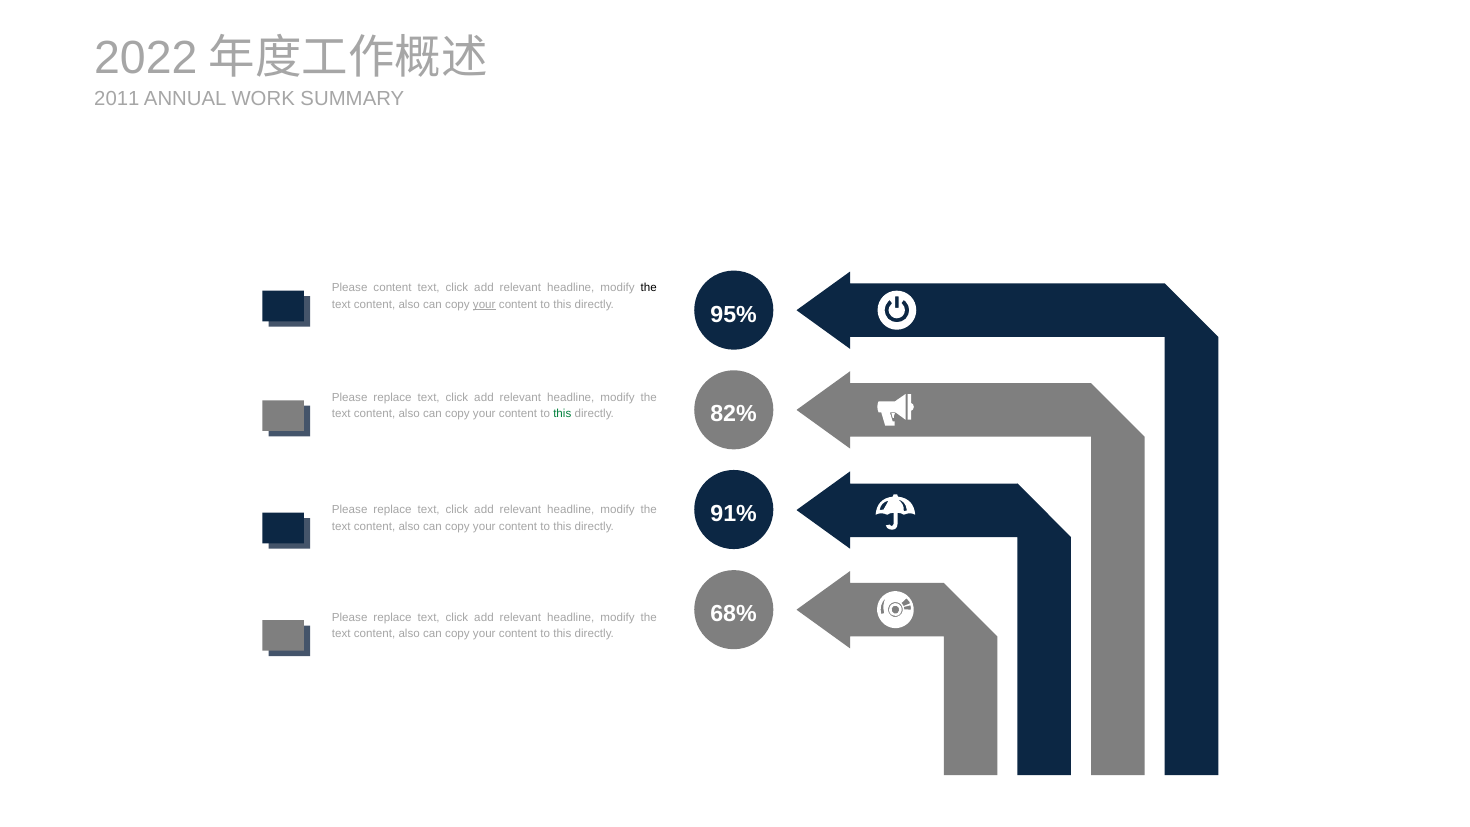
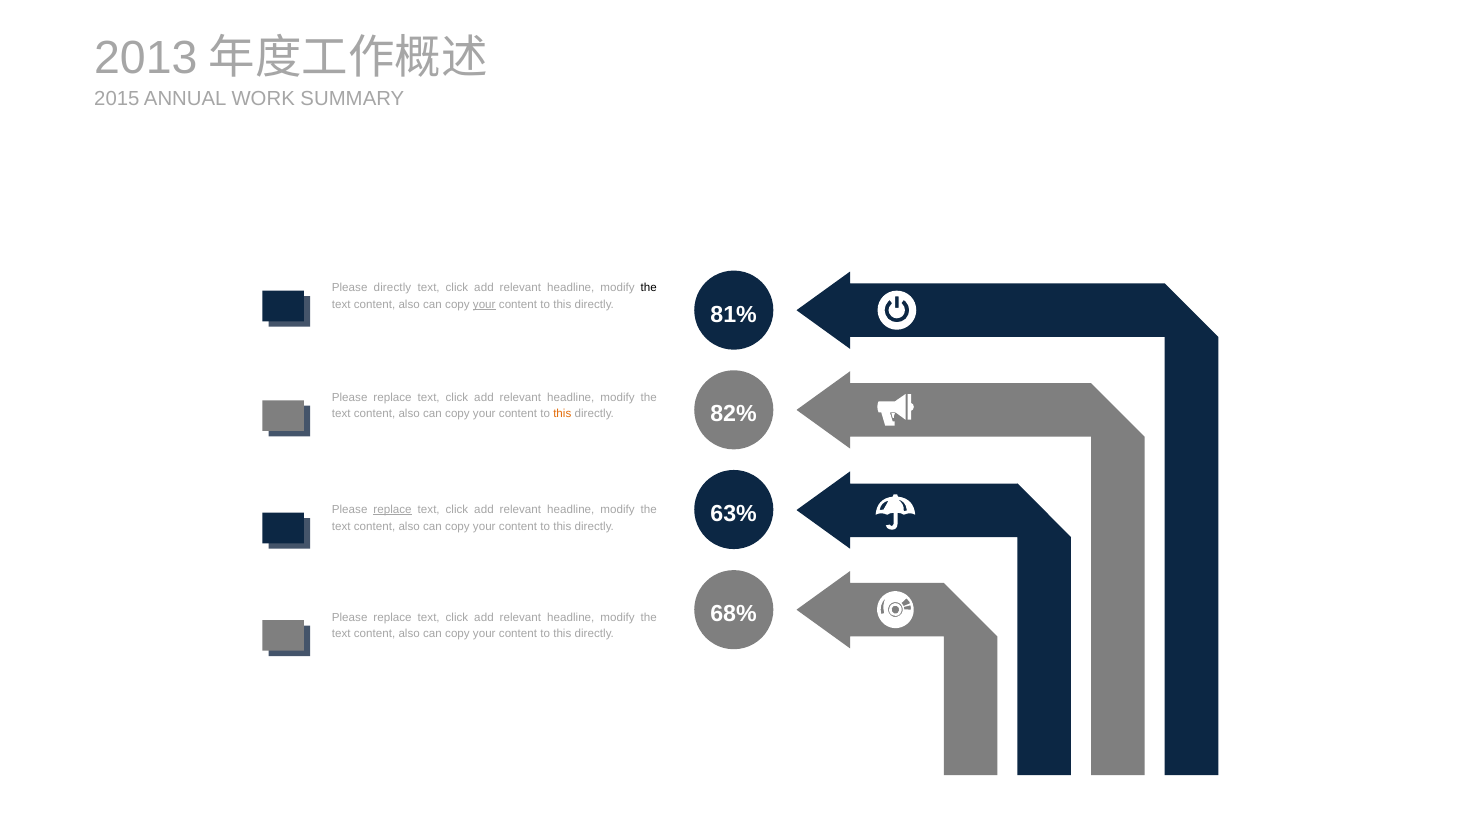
2022: 2022 -> 2013 (146, 58)
2011: 2011 -> 2015 (117, 99)
Please content: content -> directly (392, 288)
95%: 95% -> 81% (734, 314)
this colour: green -> orange (562, 414)
91%: 91% -> 63% (734, 514)
replace underline: none -> present (393, 510)
